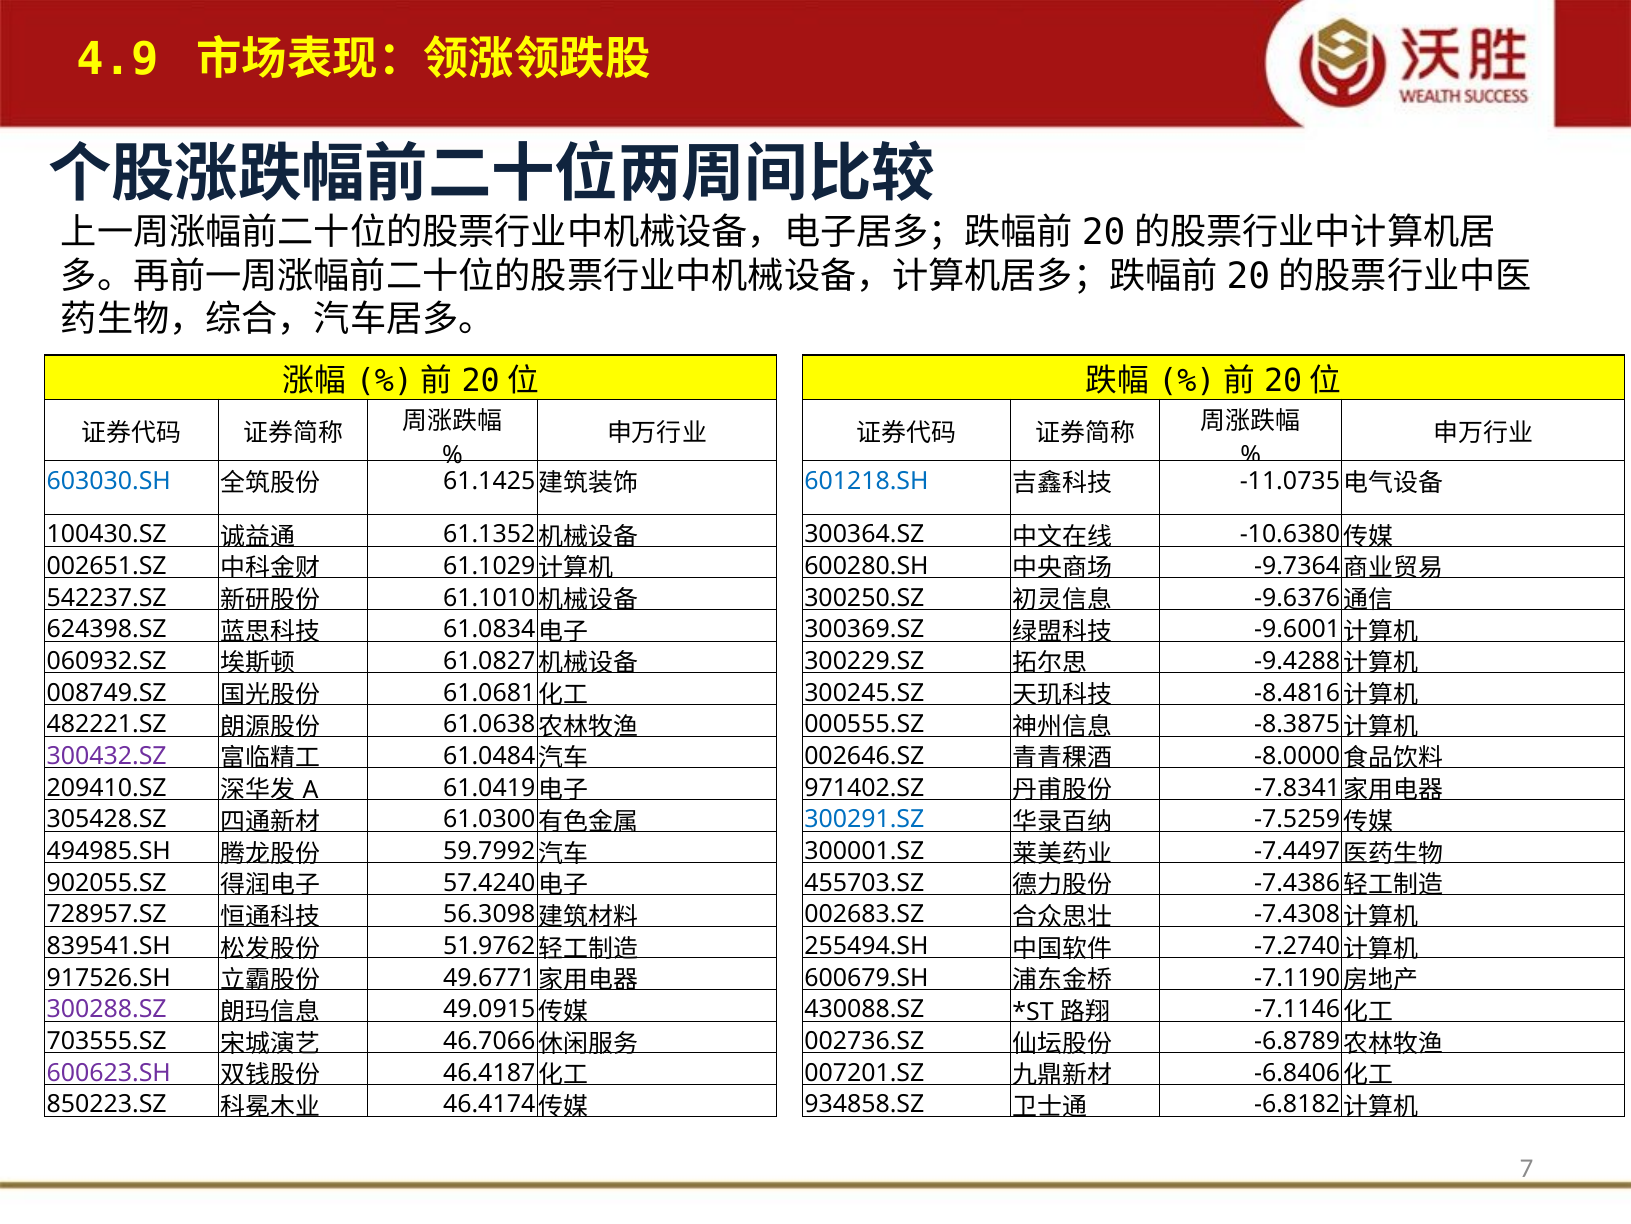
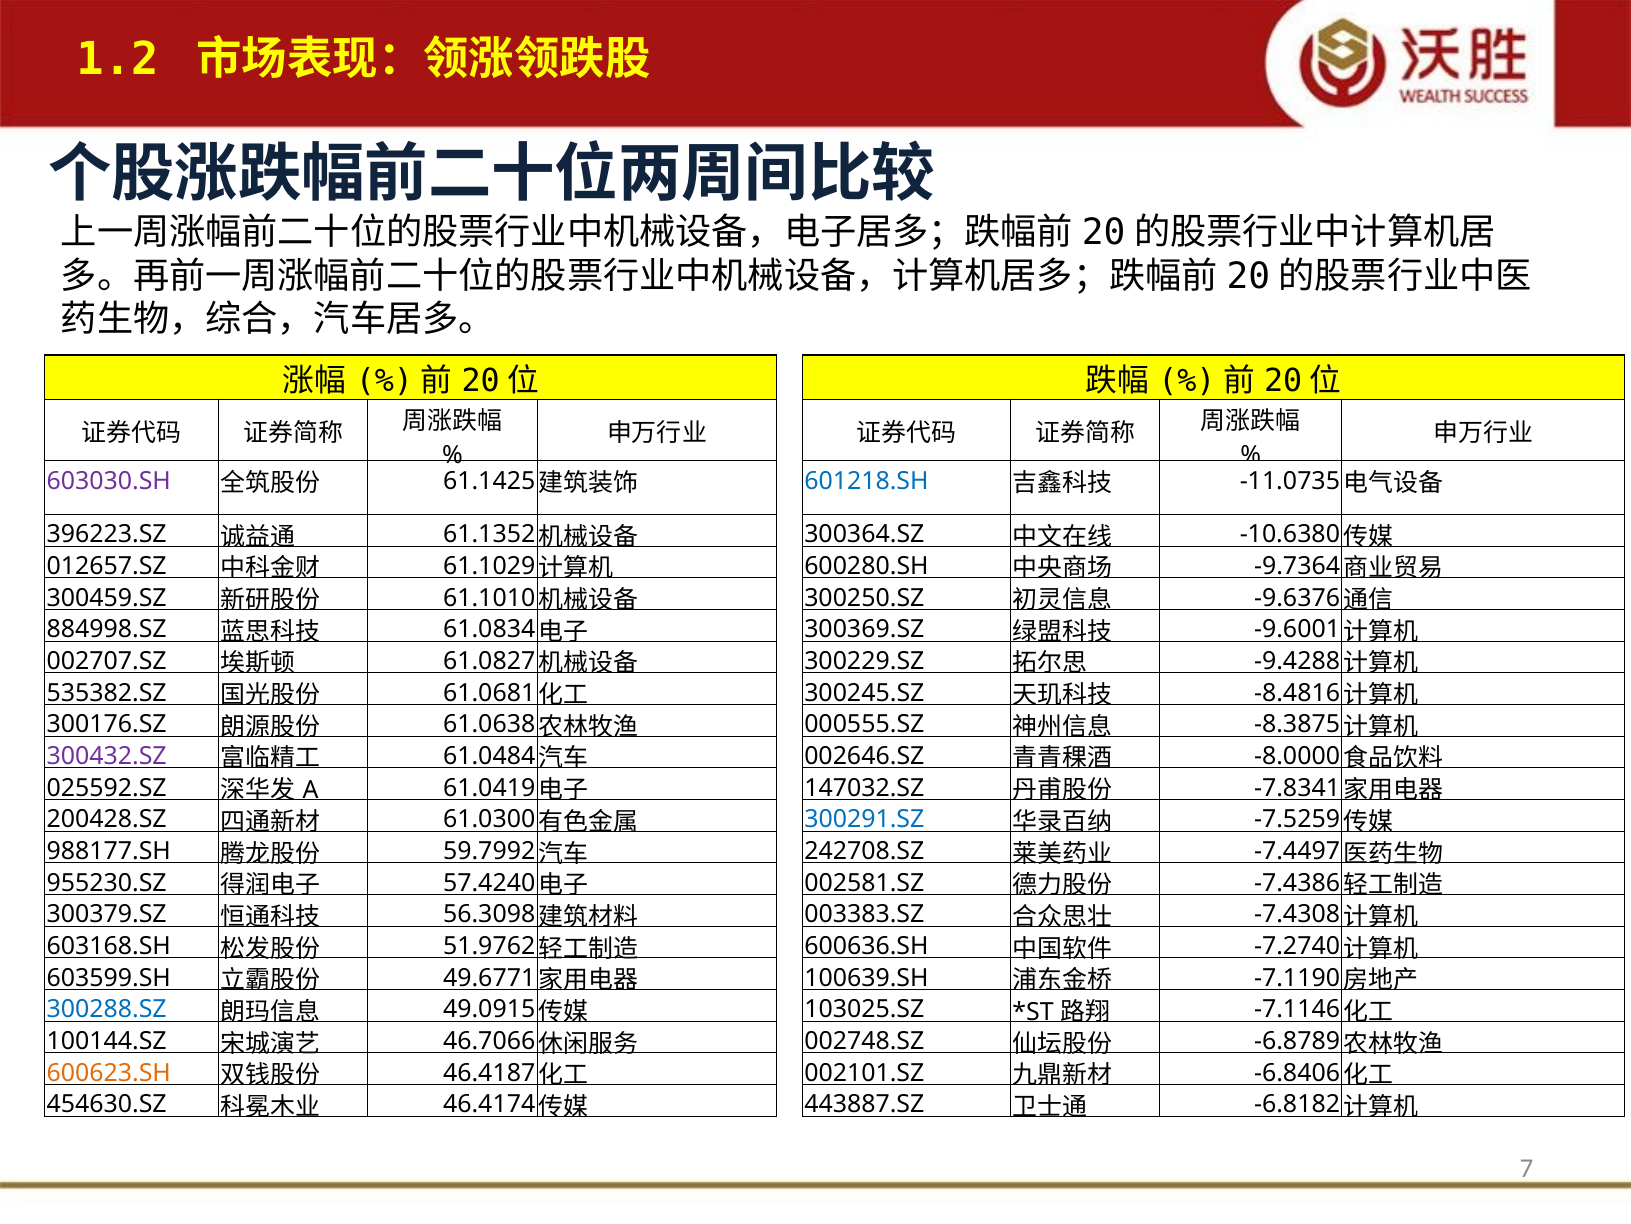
4.9: 4.9 -> 1.2 (117, 59)
603030.SH colour: blue -> purple (109, 481)
100430.SZ: 100430.SZ -> 396223.SZ (107, 534)
002651.SZ: 002651.SZ -> 012657.SZ (107, 566)
542237.SZ: 542237.SZ -> 300459.SZ (107, 598)
624398.SZ: 624398.SZ -> 884998.SZ (107, 629)
060932.SZ: 060932.SZ -> 002707.SZ (107, 661)
008749.SZ: 008749.SZ -> 535382.SZ (107, 693)
482221.SZ: 482221.SZ -> 300176.SZ (107, 724)
209410.SZ: 209410.SZ -> 025592.SZ (107, 788)
971402.SZ: 971402.SZ -> 147032.SZ (864, 788)
305428.SZ: 305428.SZ -> 200428.SZ (107, 819)
494985.SH: 494985.SH -> 988177.SH (109, 851)
300001.SZ: 300001.SZ -> 242708.SZ (864, 851)
902055.SZ: 902055.SZ -> 955230.SZ (107, 882)
455703.SZ: 455703.SZ -> 002581.SZ (864, 882)
728957.SZ: 728957.SZ -> 300379.SZ (107, 914)
002683.SZ: 002683.SZ -> 003383.SZ (864, 914)
839541.SH: 839541.SH -> 603168.SH (109, 946)
255494.SH: 255494.SH -> 600636.SH (866, 946)
917526.SH: 917526.SH -> 603599.SH (109, 977)
600679.SH: 600679.SH -> 100639.SH (866, 977)
300288.SZ colour: purple -> blue (107, 1009)
430088.SZ: 430088.SZ -> 103025.SZ (864, 1009)
703555.SZ: 703555.SZ -> 100144.SZ (107, 1041)
002736.SZ: 002736.SZ -> 002748.SZ (864, 1041)
600623.SH colour: purple -> orange (109, 1072)
007201.SZ: 007201.SZ -> 002101.SZ (864, 1072)
850223.SZ: 850223.SZ -> 454630.SZ (107, 1104)
934858.SZ: 934858.SZ -> 443887.SZ (864, 1104)
